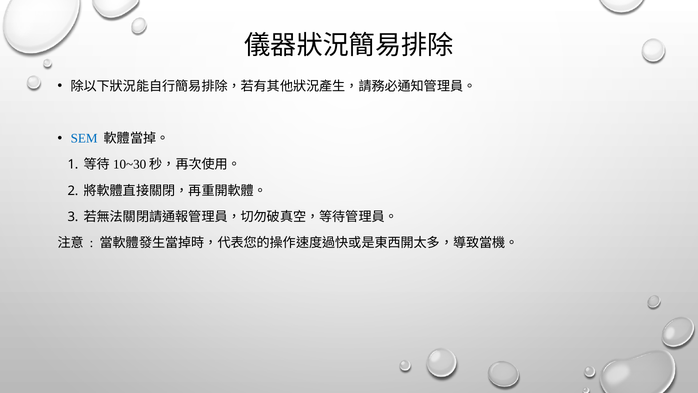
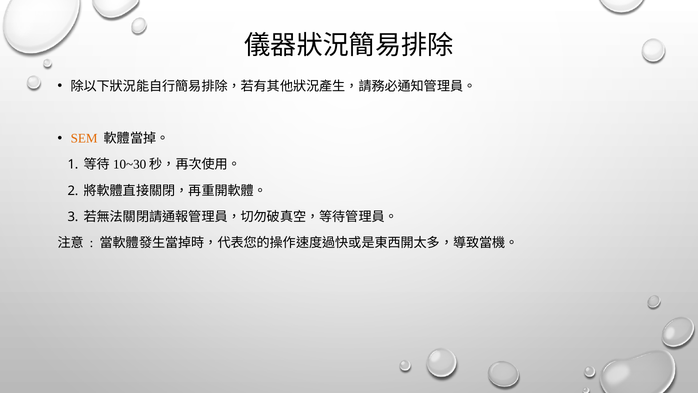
SEM colour: blue -> orange (84, 138)
